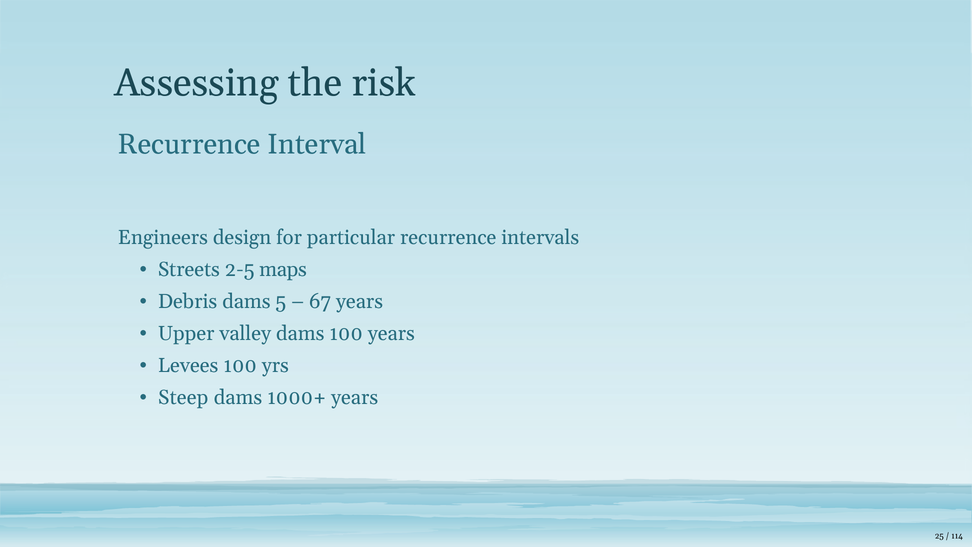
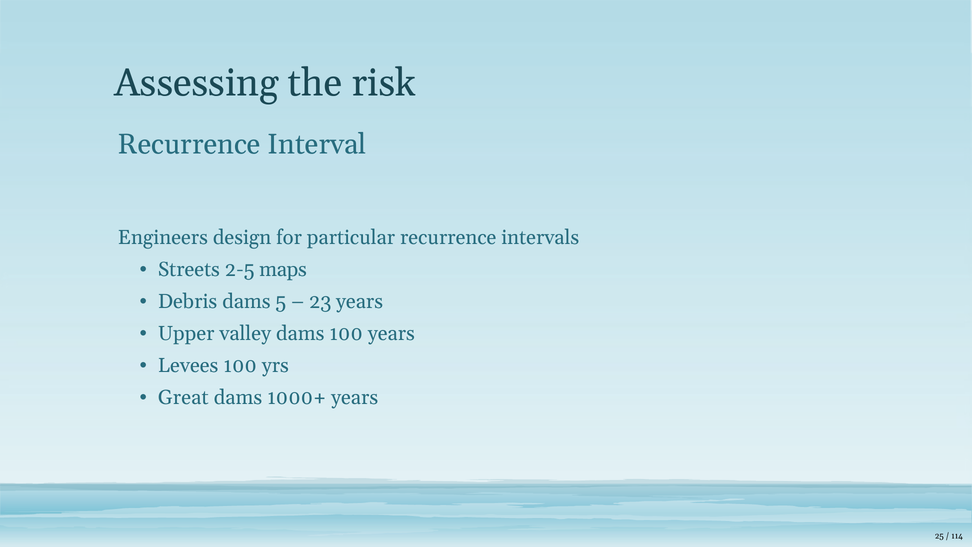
67: 67 -> 23 (320, 302)
Steep: Steep -> Great (183, 398)
